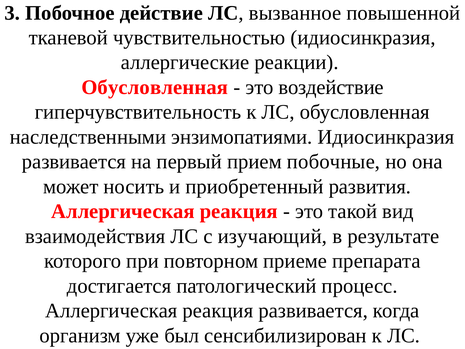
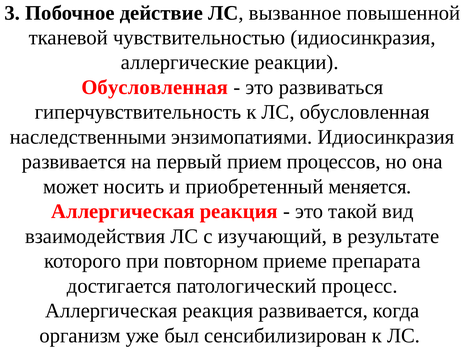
воздействие: воздействие -> развиваться (331, 87)
побочные: побочные -> процессов (334, 162)
развития: развития -> меняется (370, 186)
